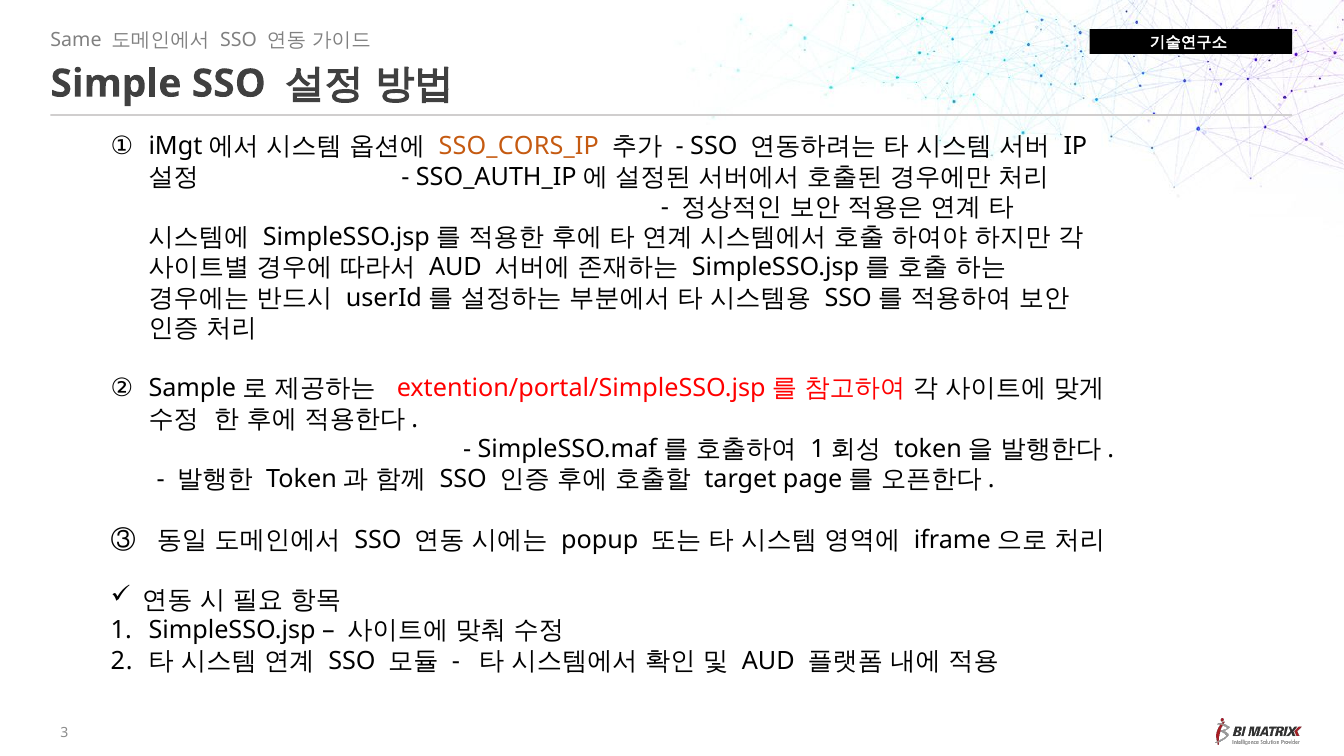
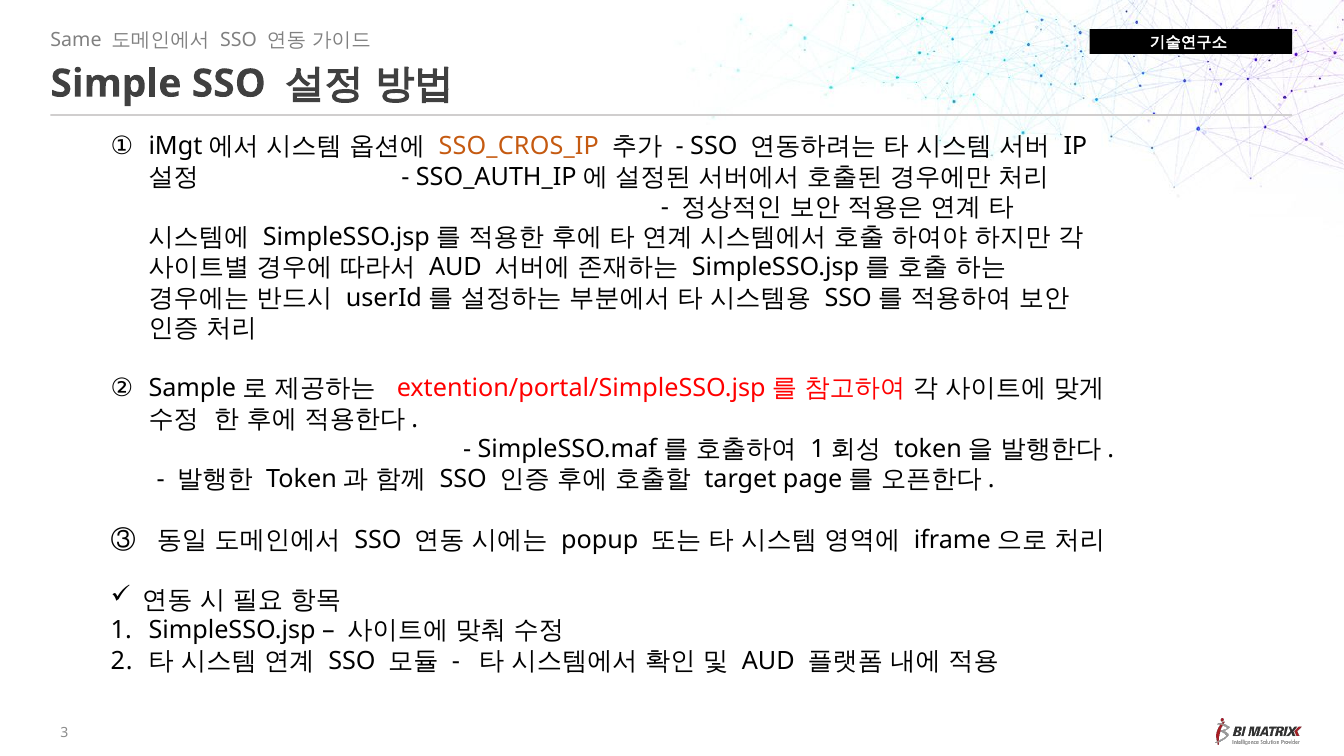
SSO_CORS_IP: SSO_CORS_IP -> SSO_CROS_IP (519, 147)
